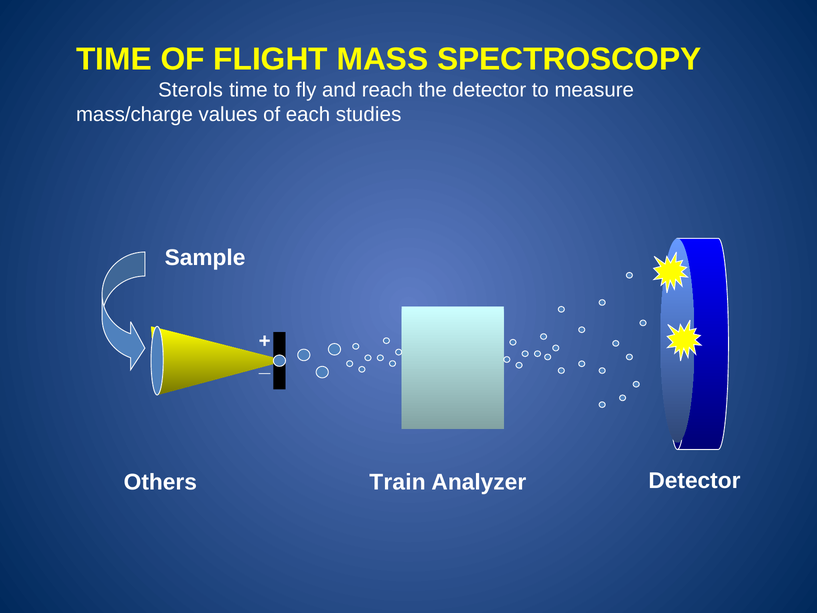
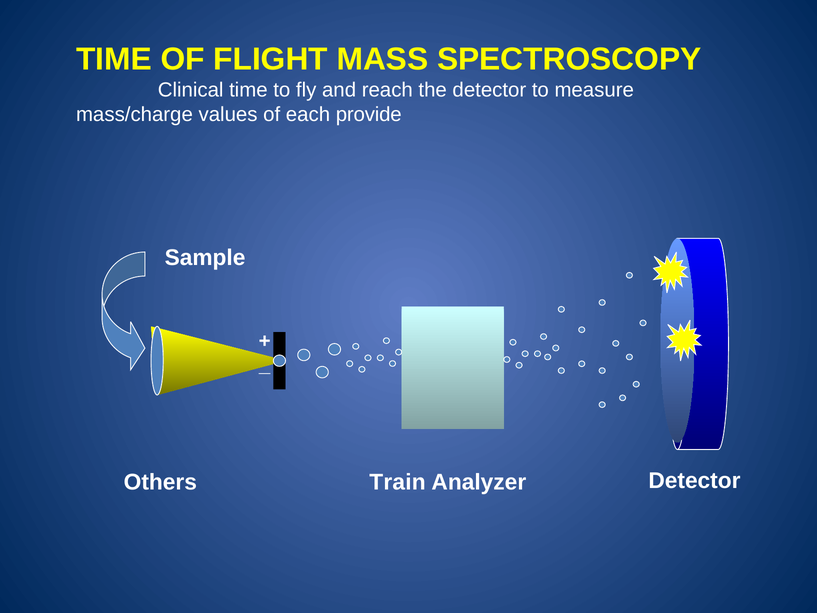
Sterols: Sterols -> Clinical (191, 90)
studies: studies -> provide (369, 114)
